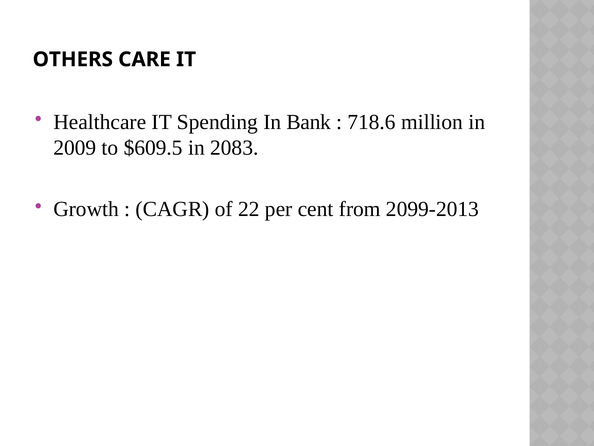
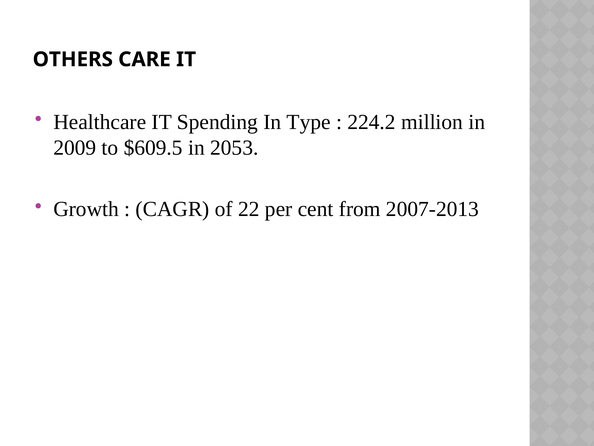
Bank: Bank -> Type (309, 122)
718.6: 718.6 -> 224.2 (372, 122)
2083: 2083 -> 2053 (234, 148)
2099-2013: 2099-2013 -> 2007-2013 (432, 209)
